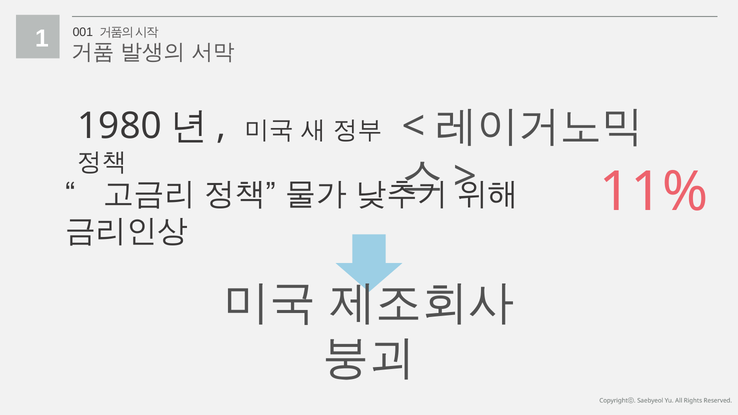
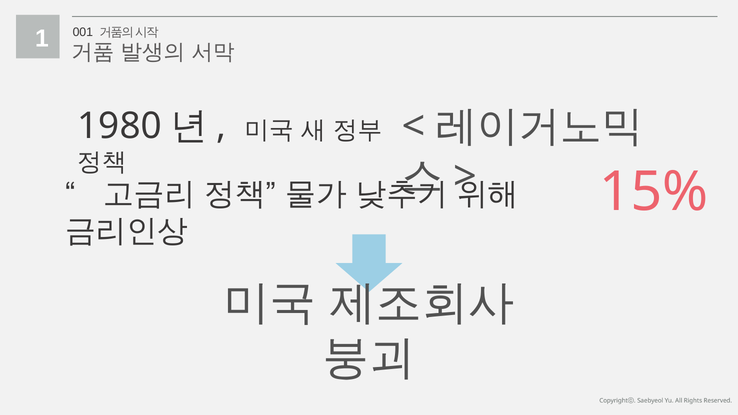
11%: 11% -> 15% (654, 192)
